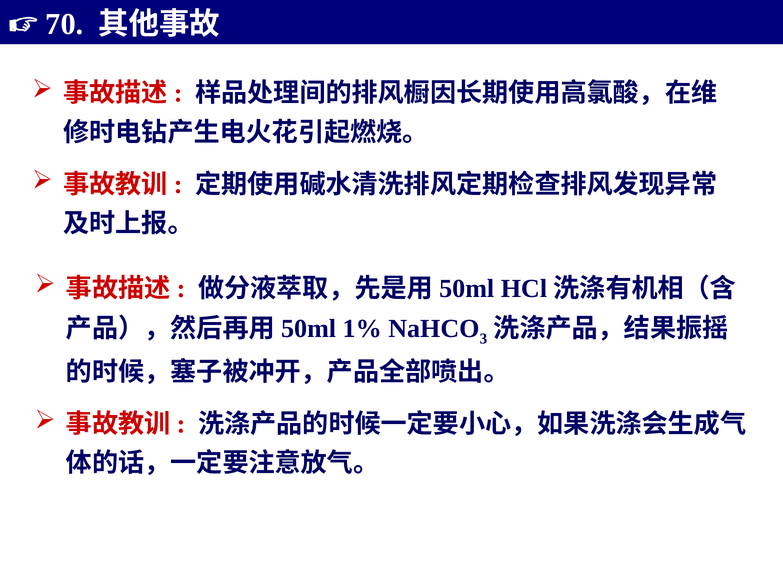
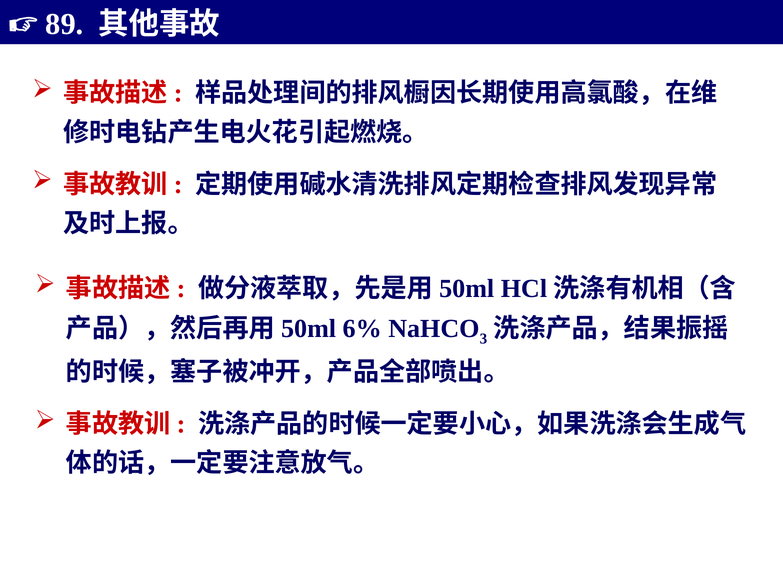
70: 70 -> 89 (64, 24)
1%: 1% -> 6% (362, 329)
